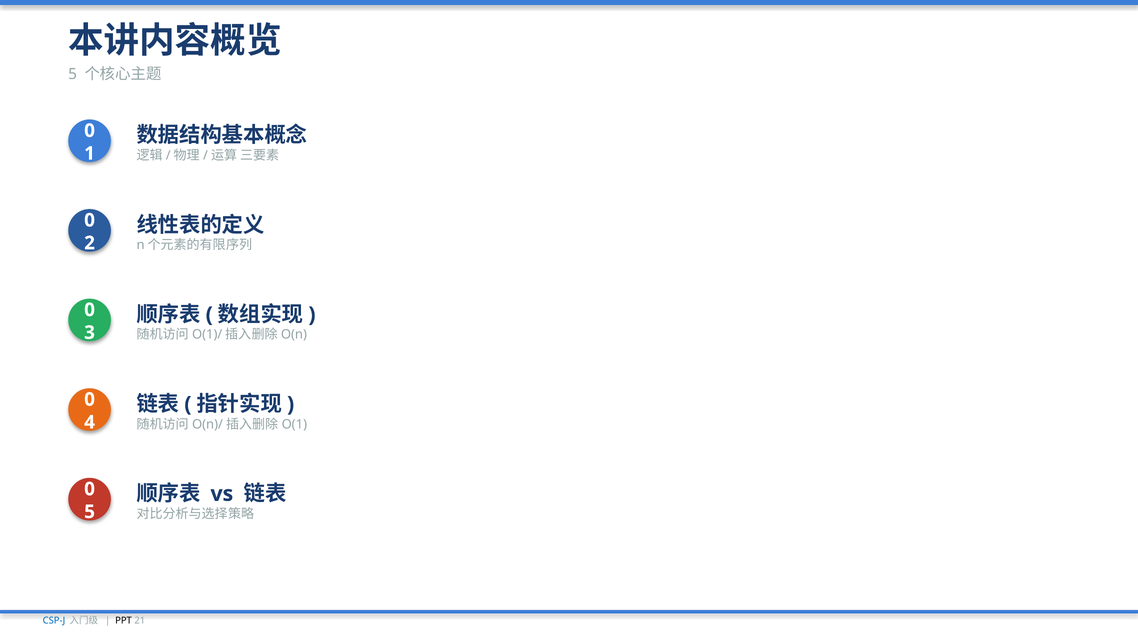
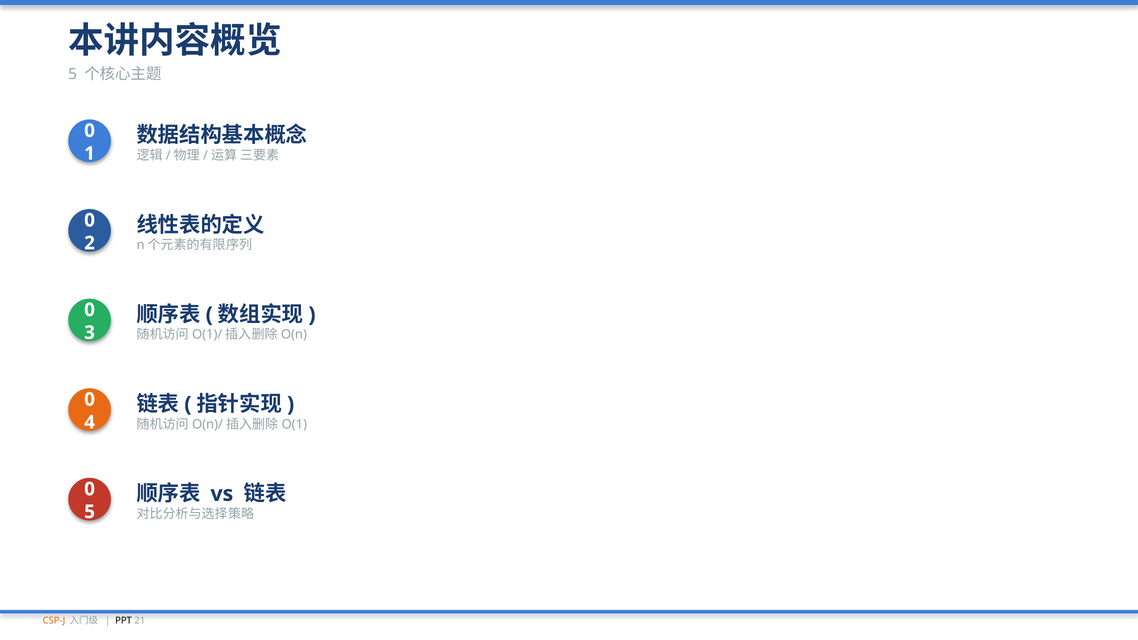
CSP-J colour: blue -> orange (54, 621)
